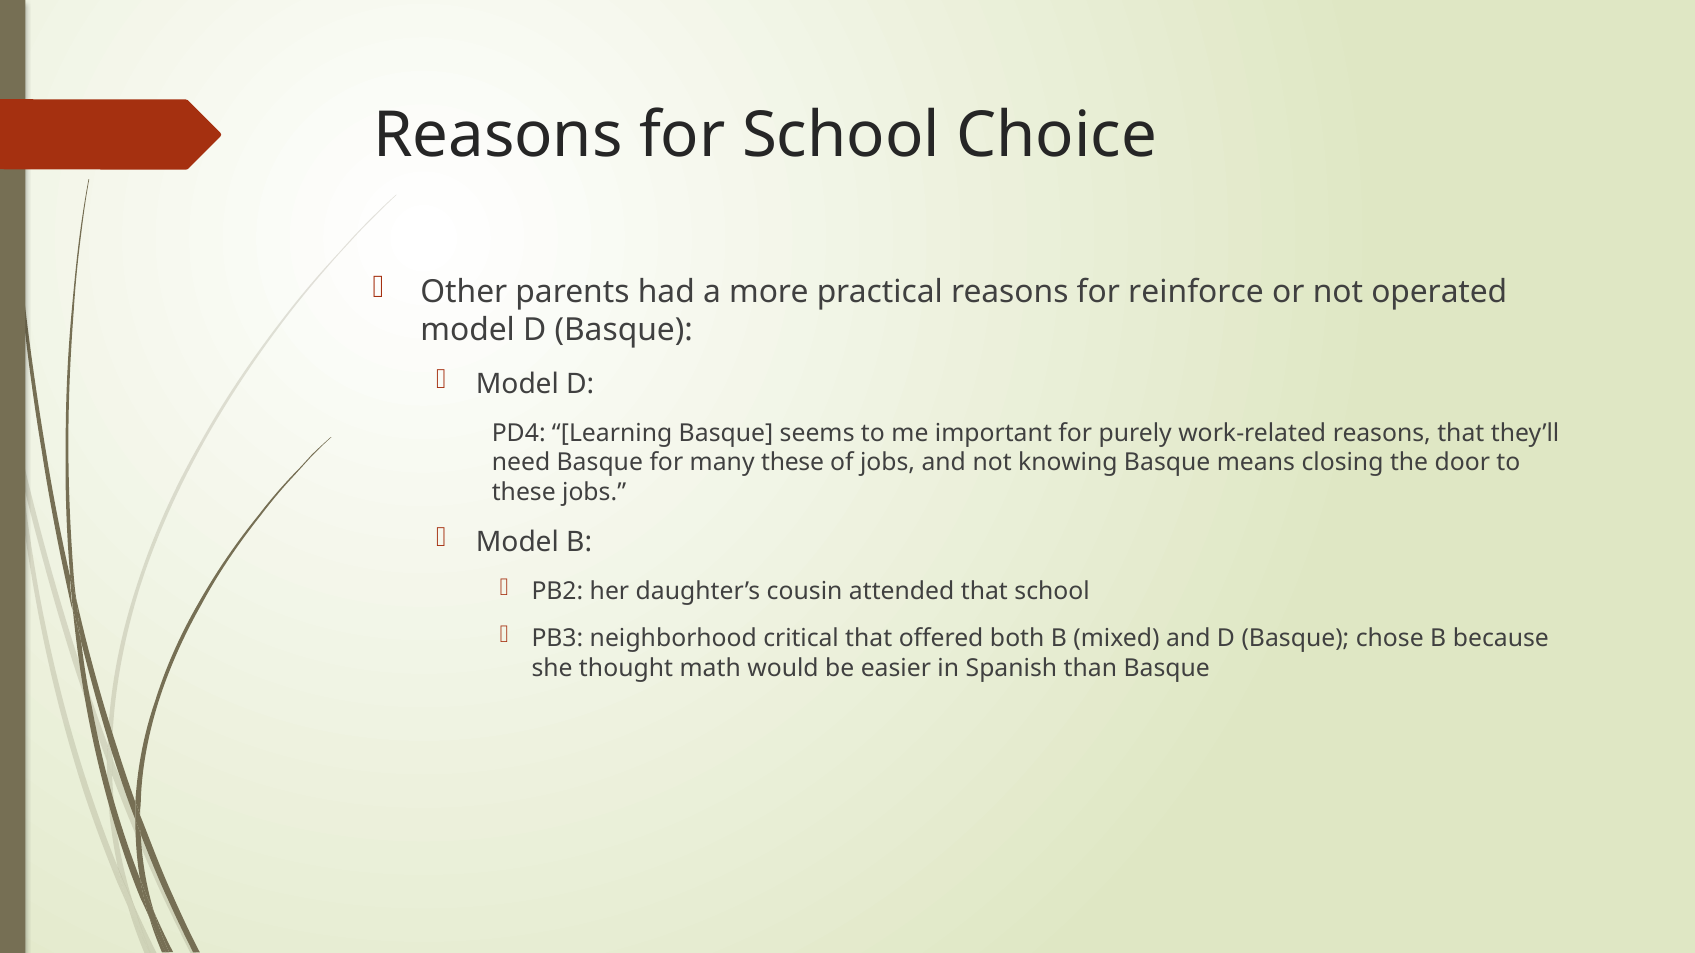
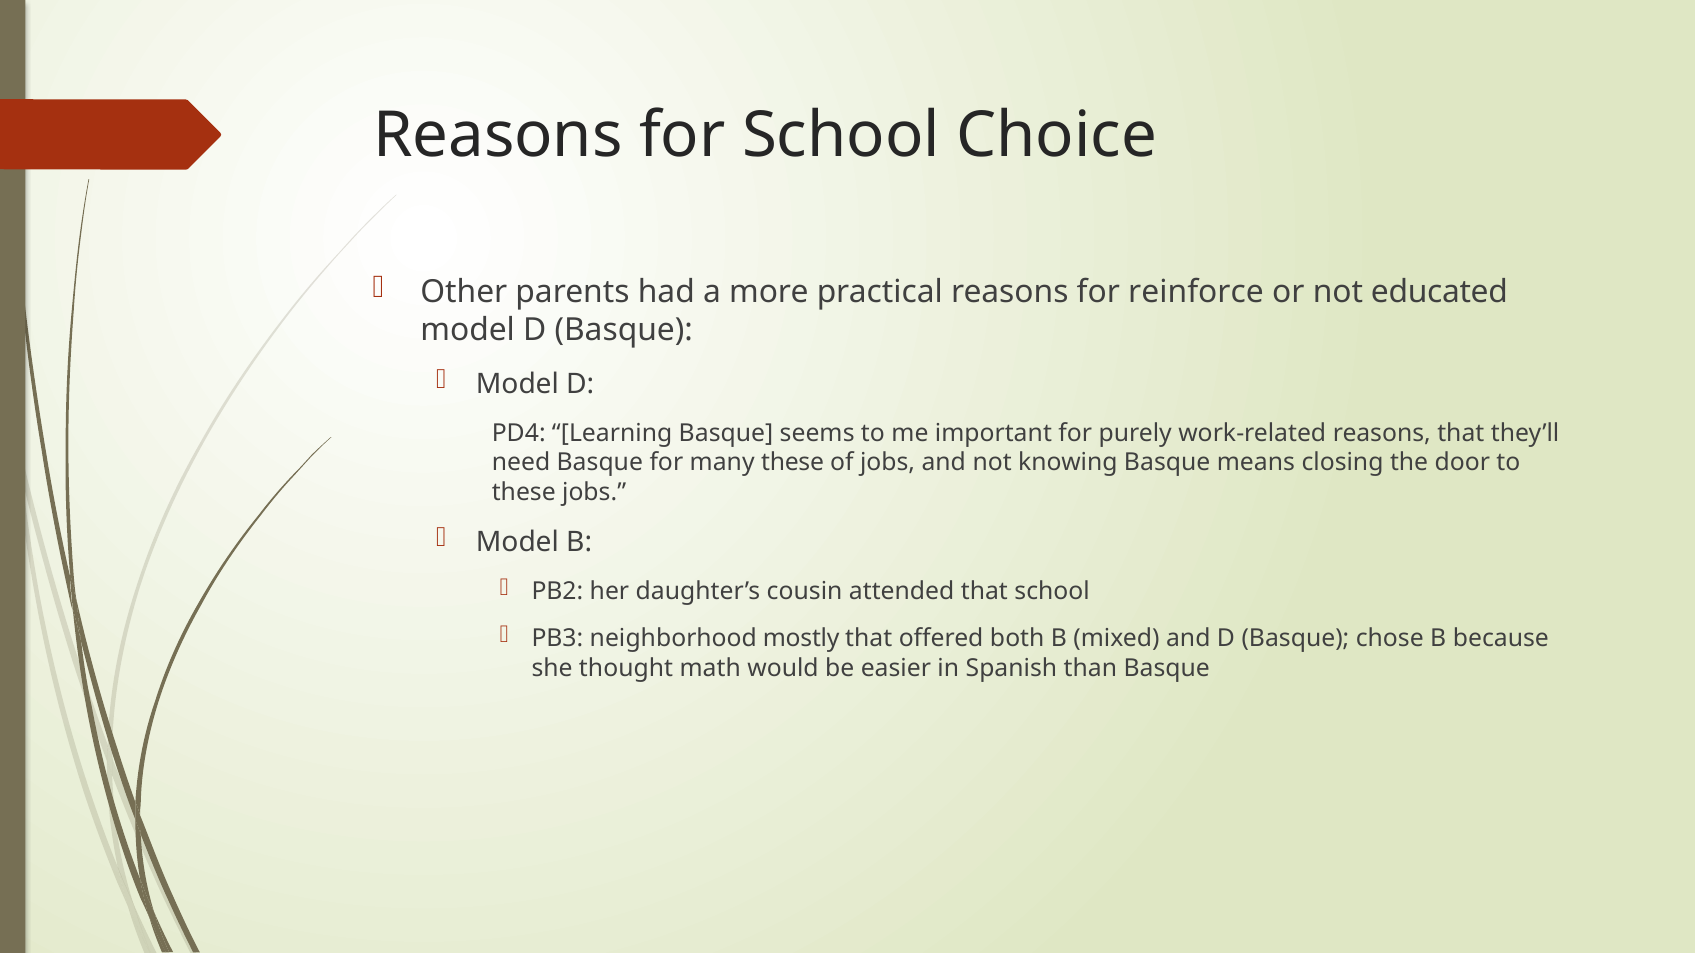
operated: operated -> educated (1439, 293)
critical: critical -> mostly (801, 639)
